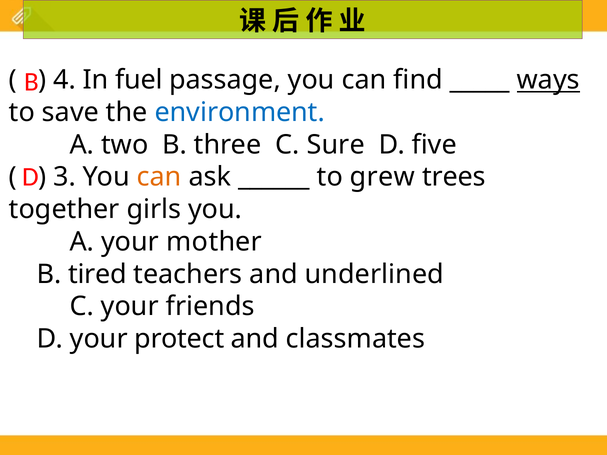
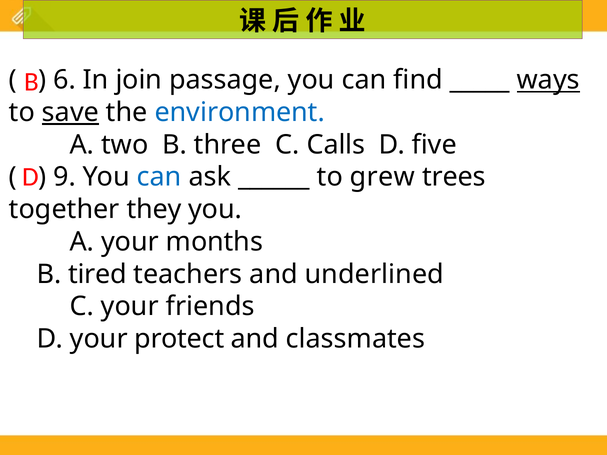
4: 4 -> 6 (64, 80)
fuel: fuel -> join (139, 80)
save underline: none -> present (70, 112)
Sure: Sure -> Calls (336, 145)
3: 3 -> 9 (64, 177)
can colour: orange -> blue (159, 177)
girls: girls -> they (154, 210)
mother: mother -> months (214, 242)
